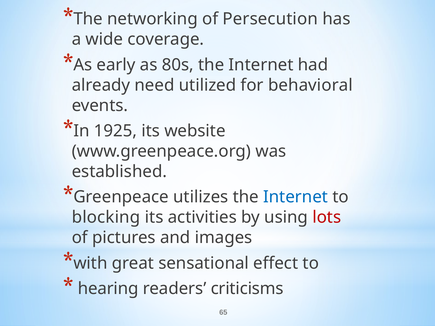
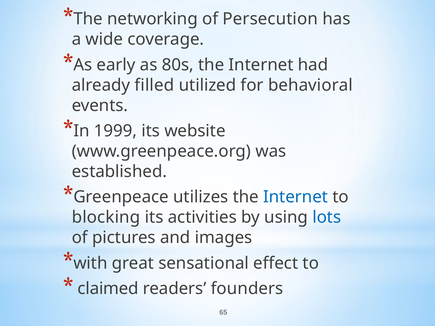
need: need -> filled (154, 85)
1925: 1925 -> 1999 (115, 131)
lots colour: red -> blue (327, 217)
hearing: hearing -> claimed (108, 289)
criticisms: criticisms -> founders (247, 289)
